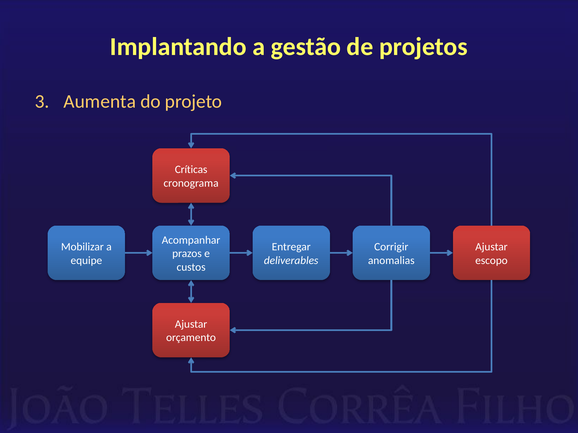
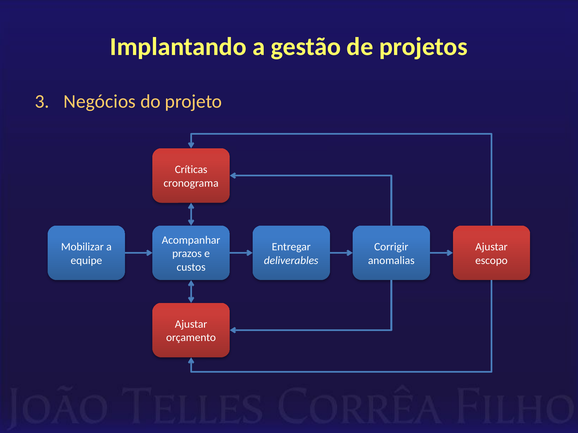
Aumenta: Aumenta -> Negócios (100, 102)
